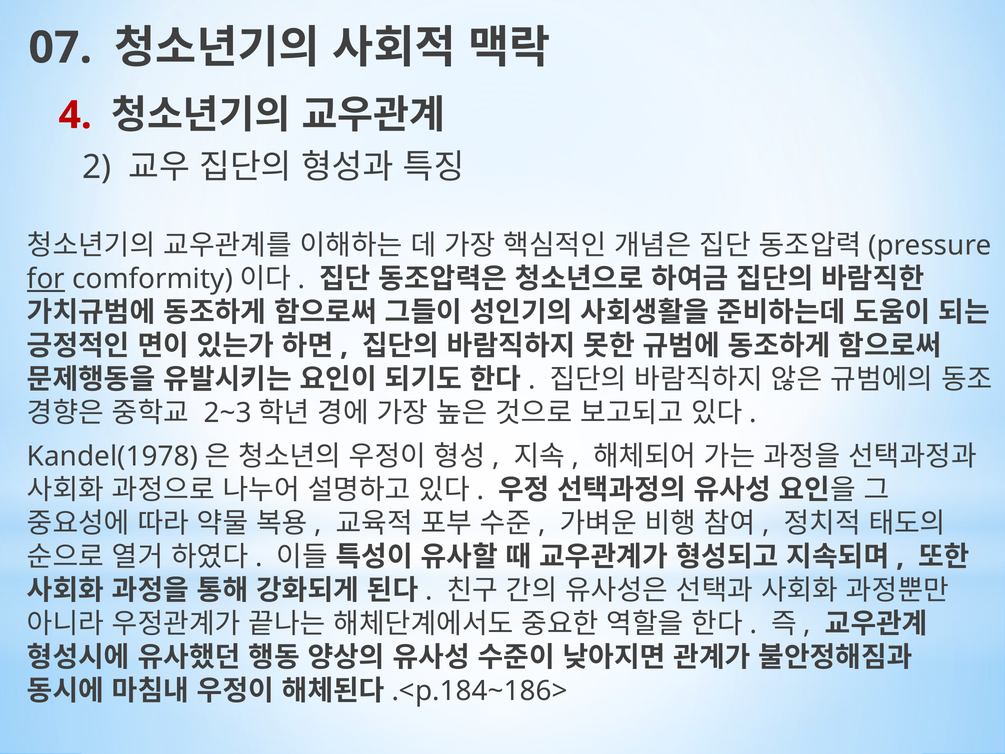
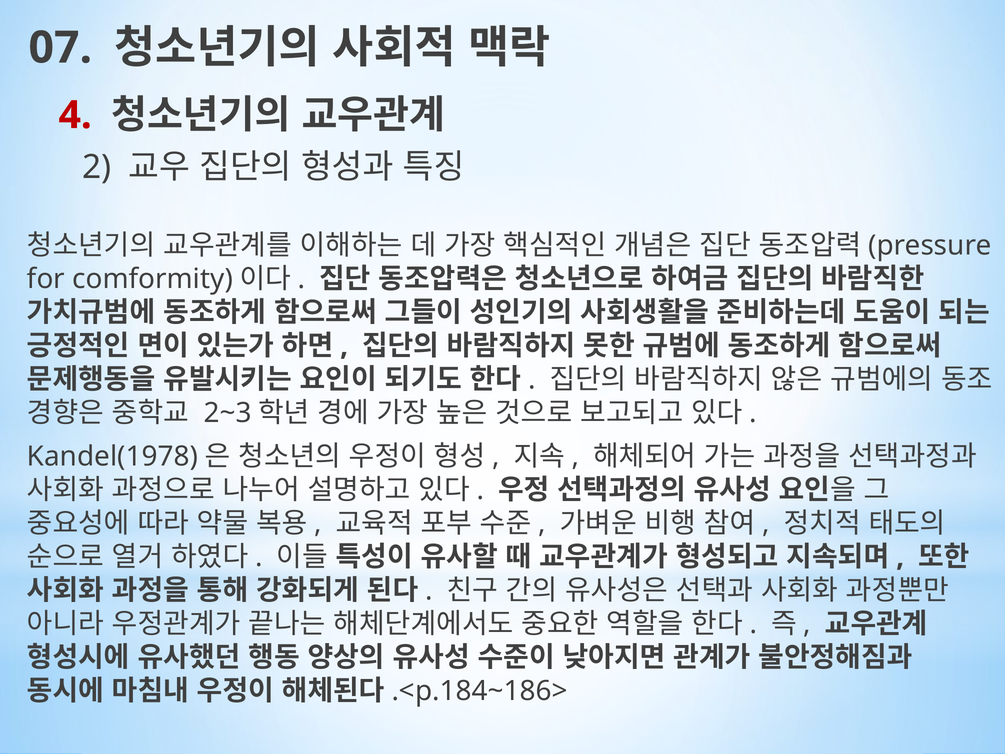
for underline: present -> none (46, 279)
